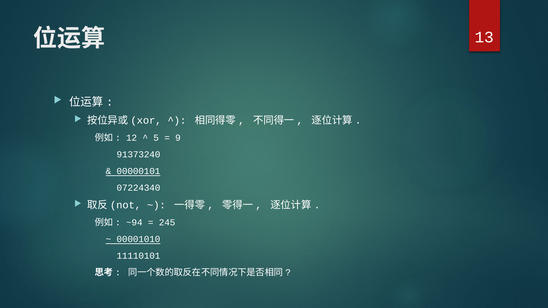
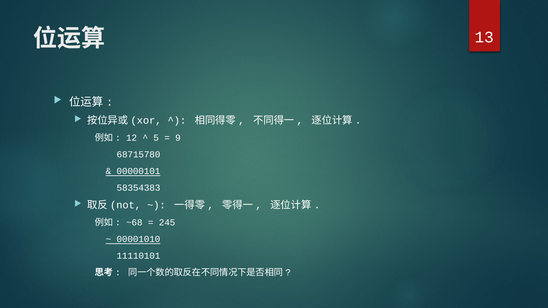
91373240: 91373240 -> 68715780 (138, 155)
07224340: 07224340 -> 58354383 (138, 188)
~94: ~94 -> ~68 (134, 223)
